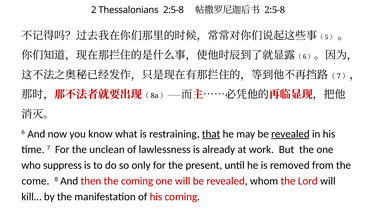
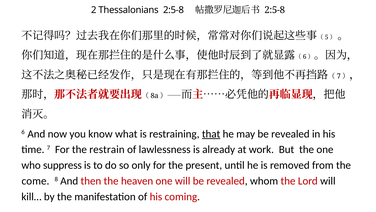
revealed underline: present -> none (290, 134)
unclean: unclean -> restrain (107, 149)
the coming: coming -> heaven (137, 181)
